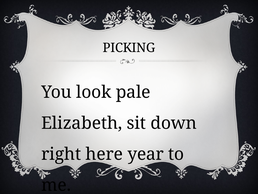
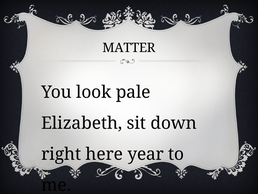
PICKING: PICKING -> MATTER (129, 48)
